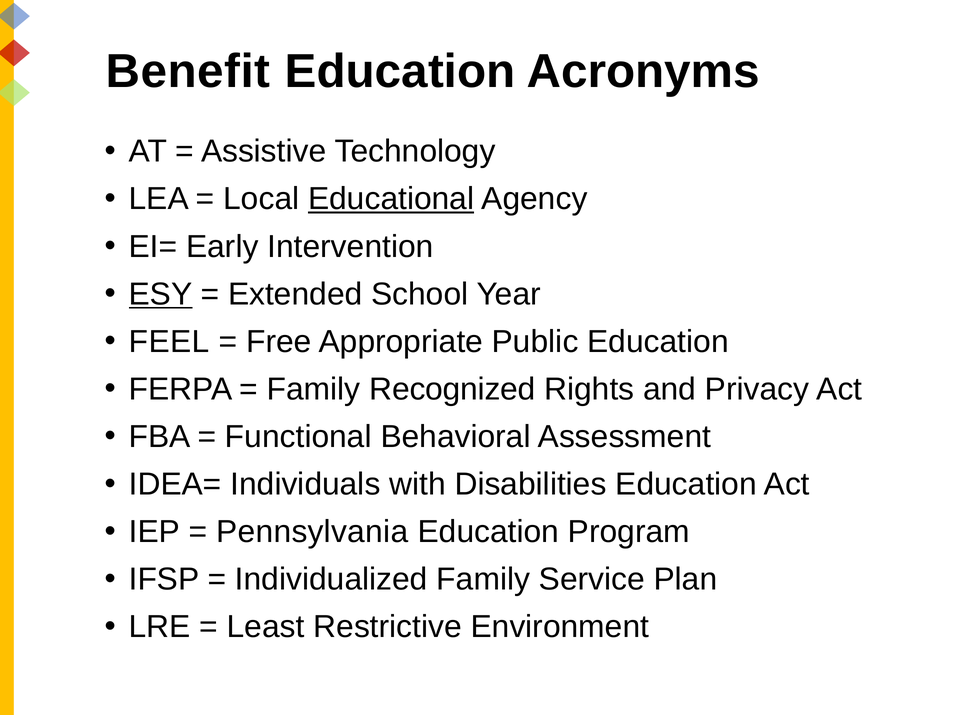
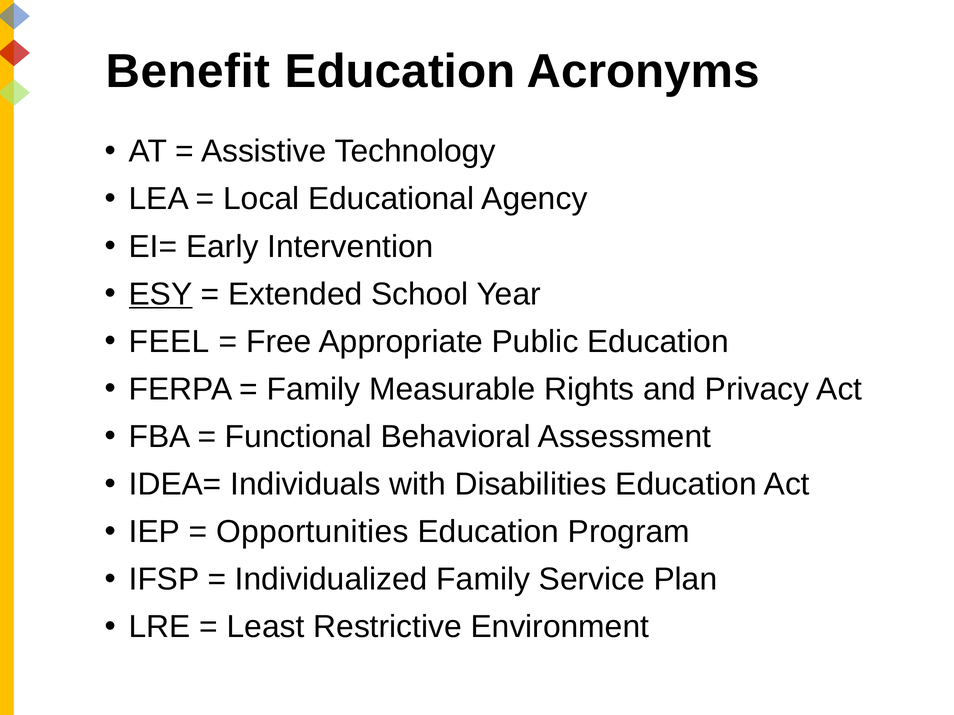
Educational underline: present -> none (391, 199)
Recognized: Recognized -> Measurable (452, 389)
Pennsylvania: Pennsylvania -> Opportunities (312, 532)
